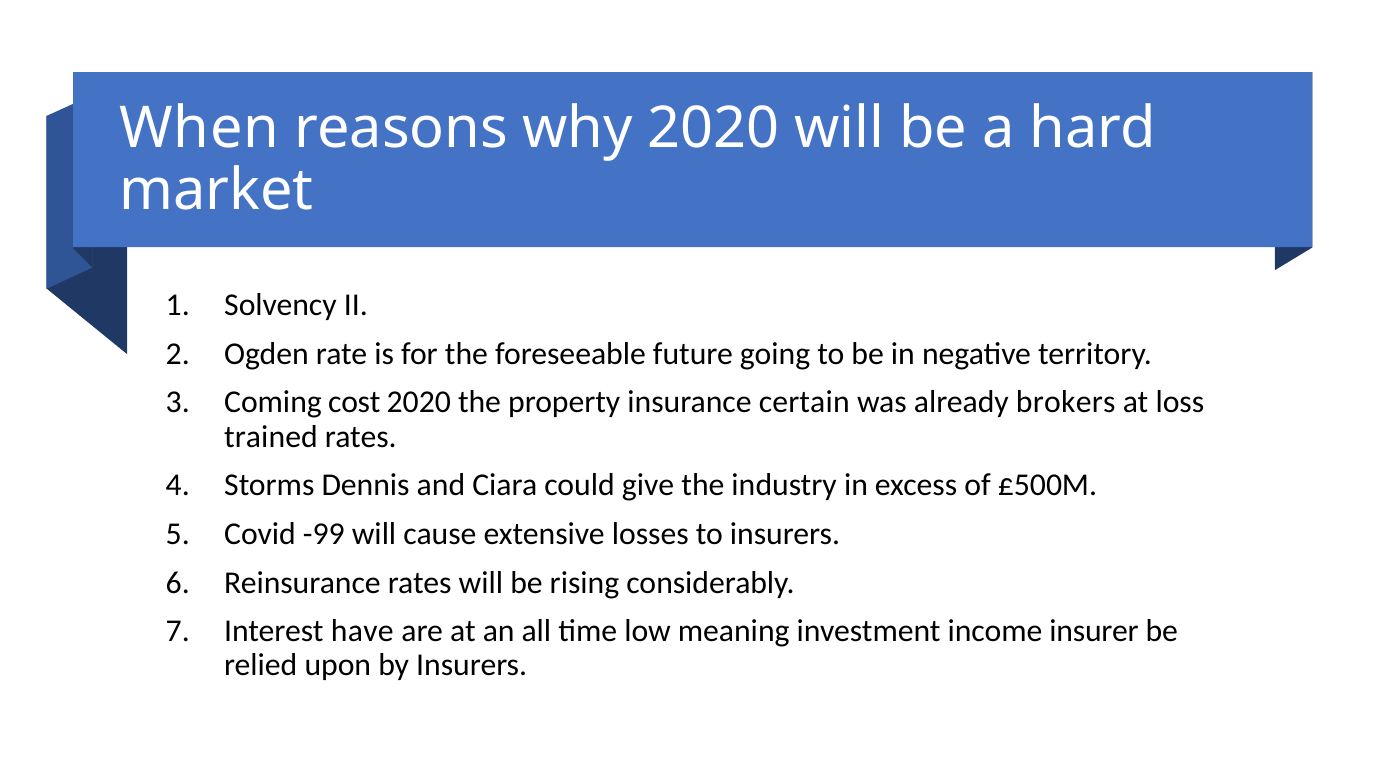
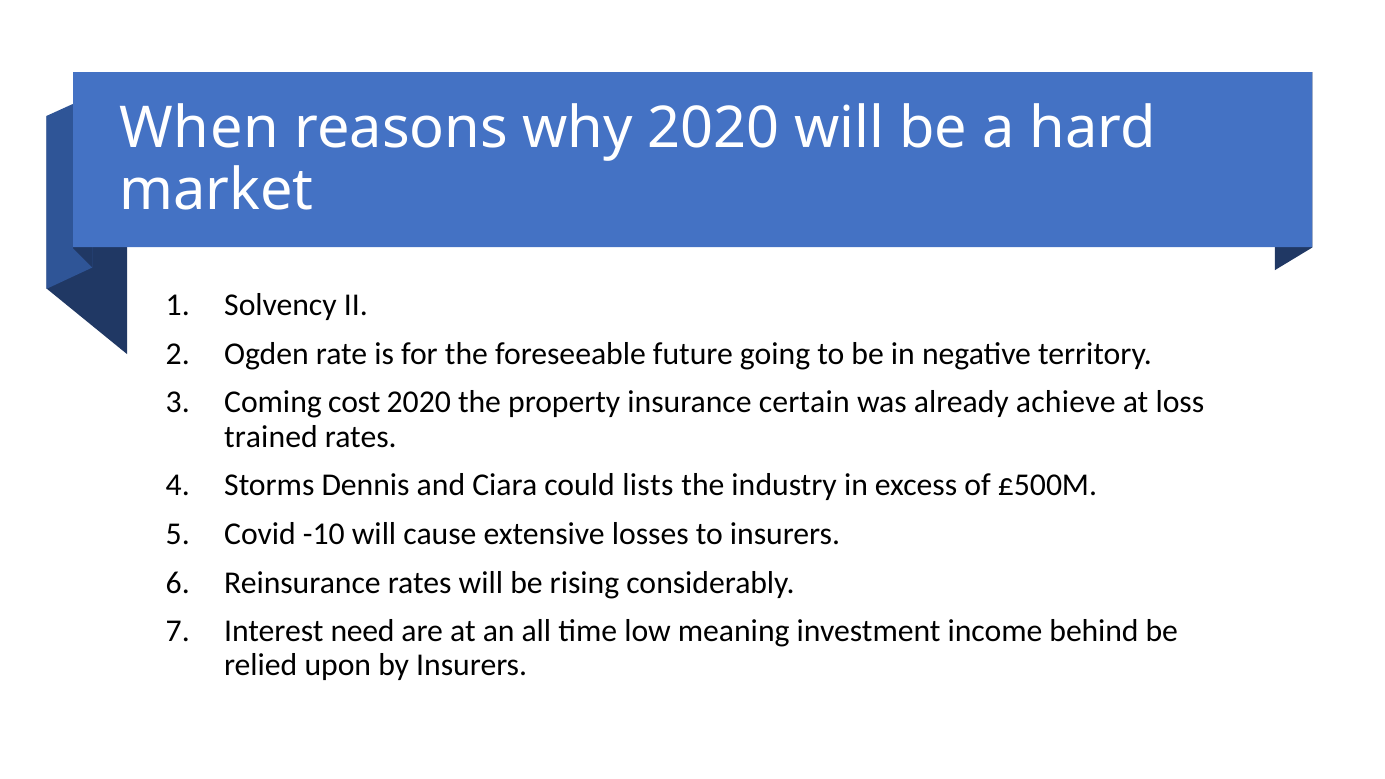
brokers: brokers -> achieve (1066, 402)
give: give -> lists (648, 485)
-99: -99 -> -10 (324, 534)
have: have -> need (363, 631)
insurer: insurer -> behind (1094, 631)
